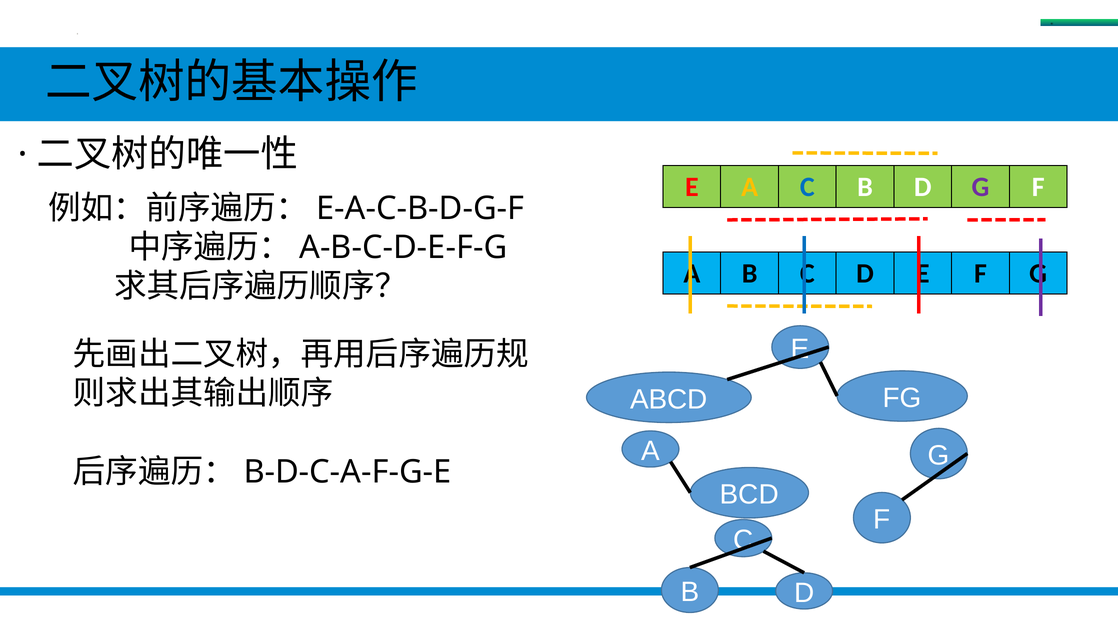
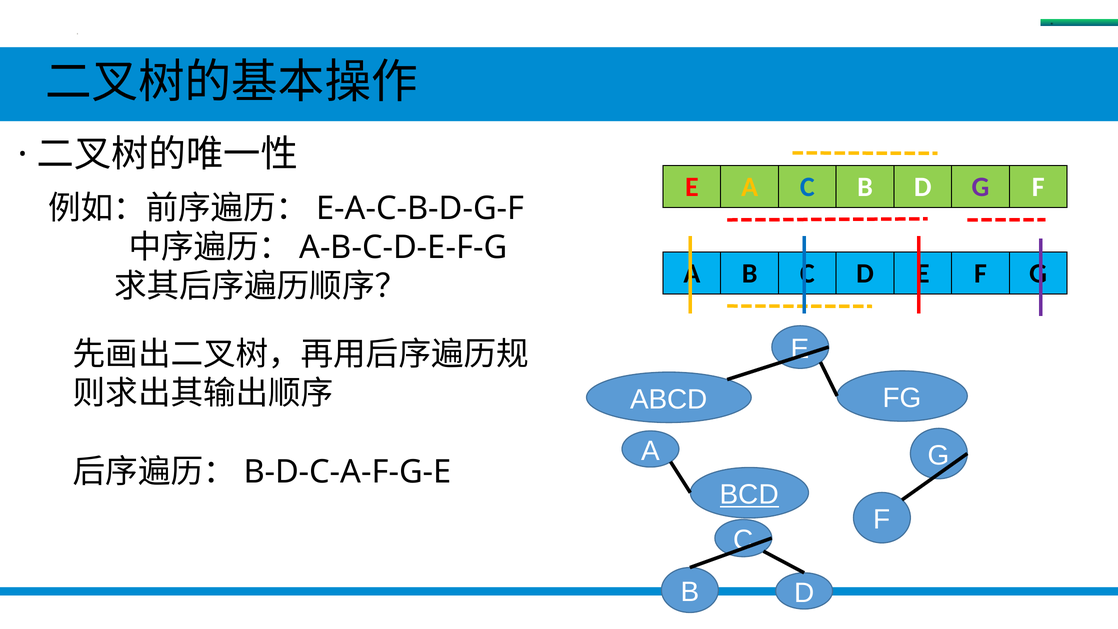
BCD underline: none -> present (749, 495)
